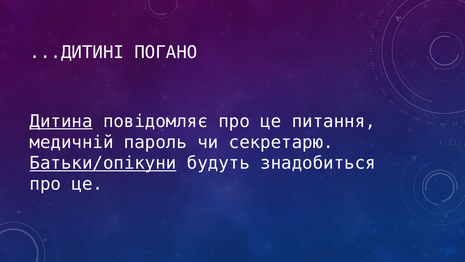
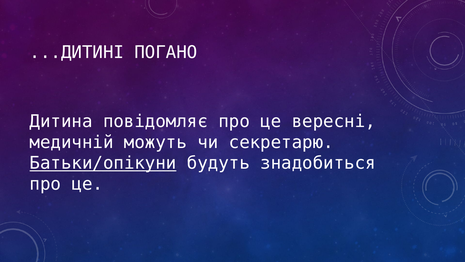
Дитина underline: present -> none (61, 121)
питання: питання -> вересні (334, 121)
пароль: пароль -> можуть (155, 142)
